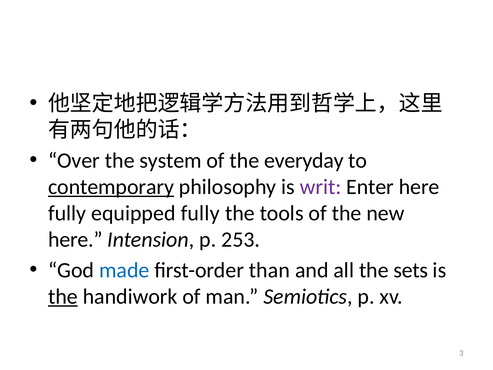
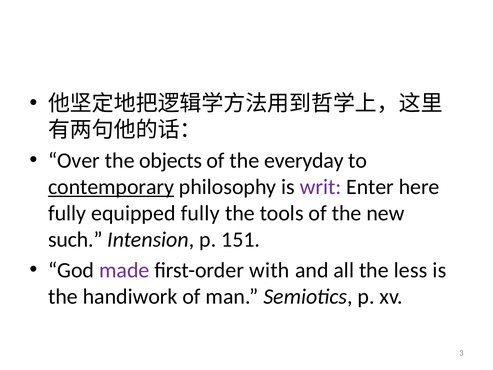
system: system -> objects (171, 160)
here: here -> such (75, 239)
253: 253 -> 151 (241, 239)
made colour: blue -> purple (124, 270)
than: than -> with (269, 270)
sets: sets -> less (411, 270)
the underline: present -> none (63, 296)
